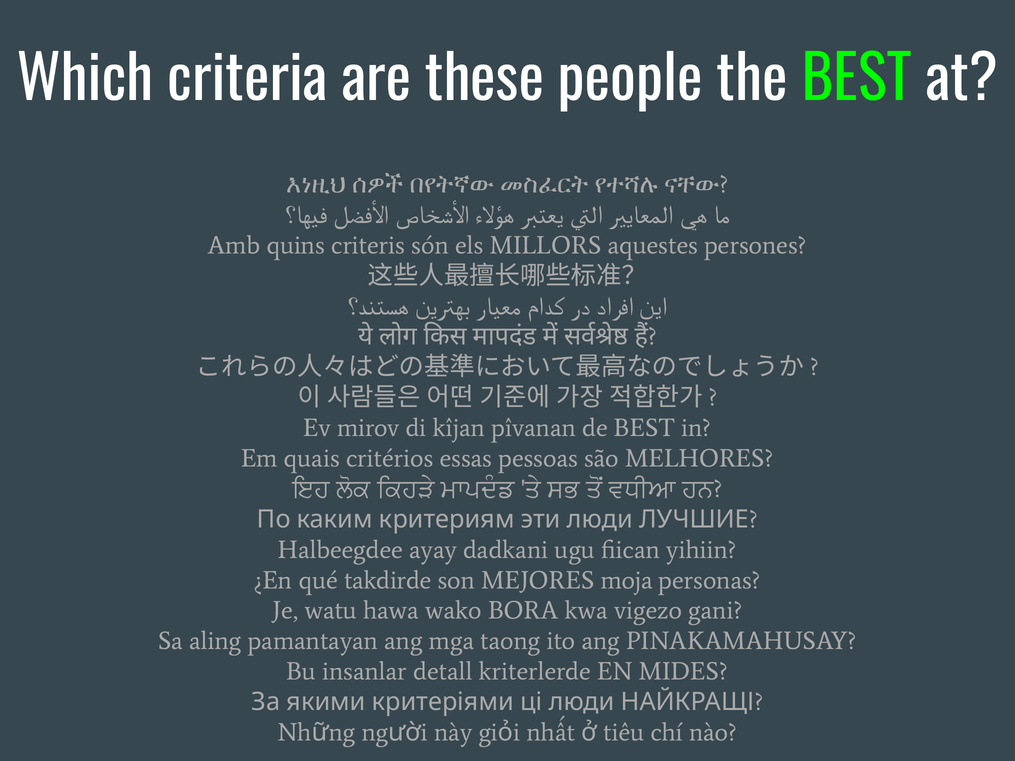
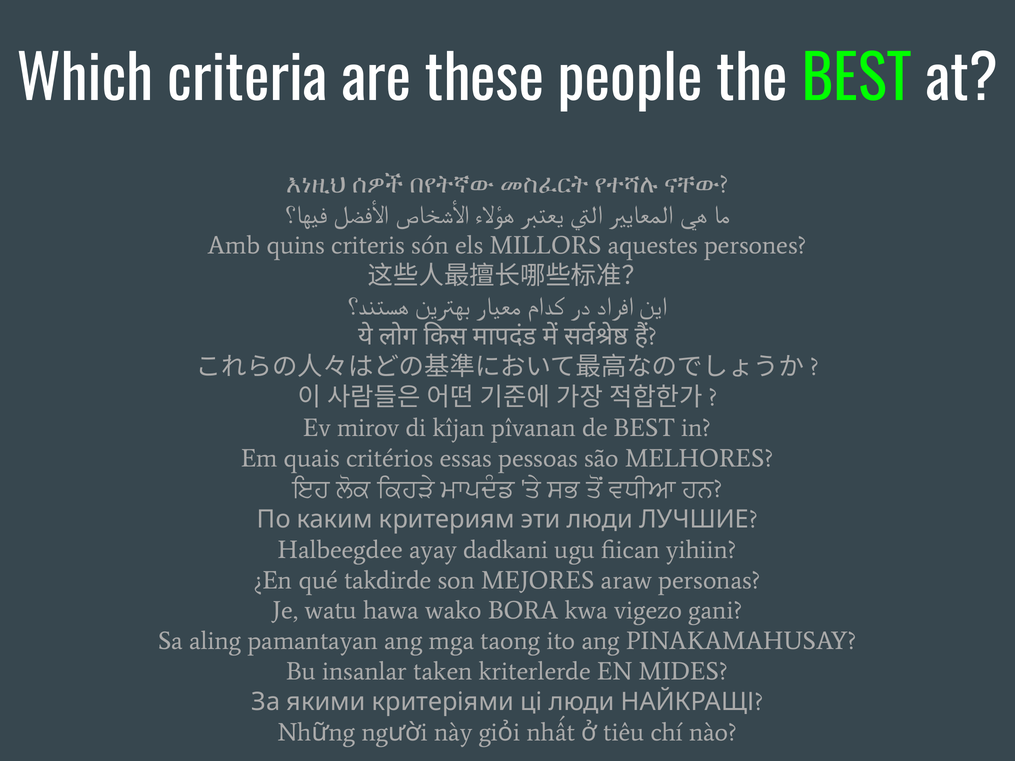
moja: moja -> araw (626, 580)
detall: detall -> taken (443, 672)
